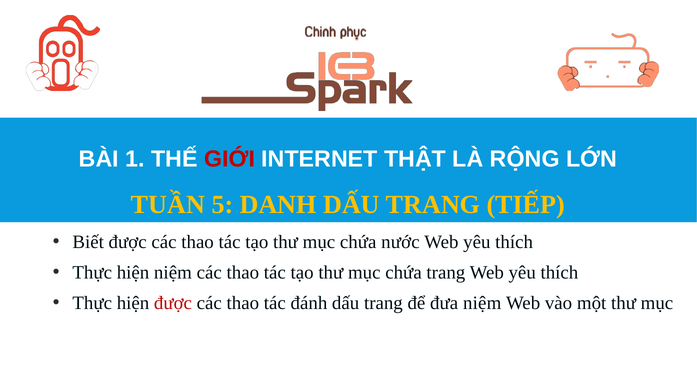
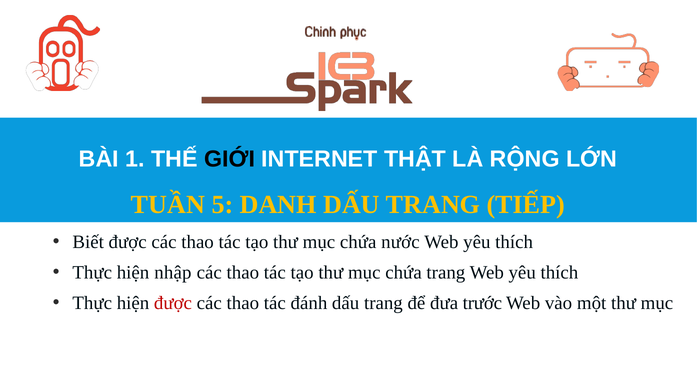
GIỚI colour: red -> black (230, 159)
hiện niệm: niệm -> nhập (173, 272)
đưa niệm: niệm -> trước (482, 303)
